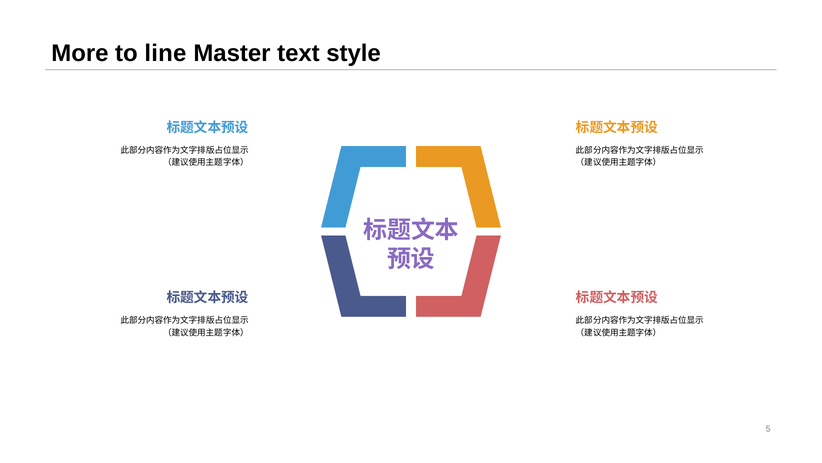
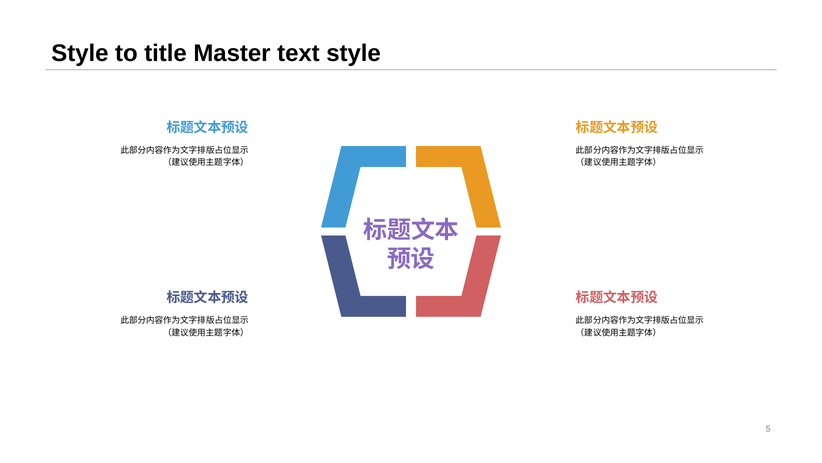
More: More -> Style (80, 53)
line: line -> title (166, 53)
